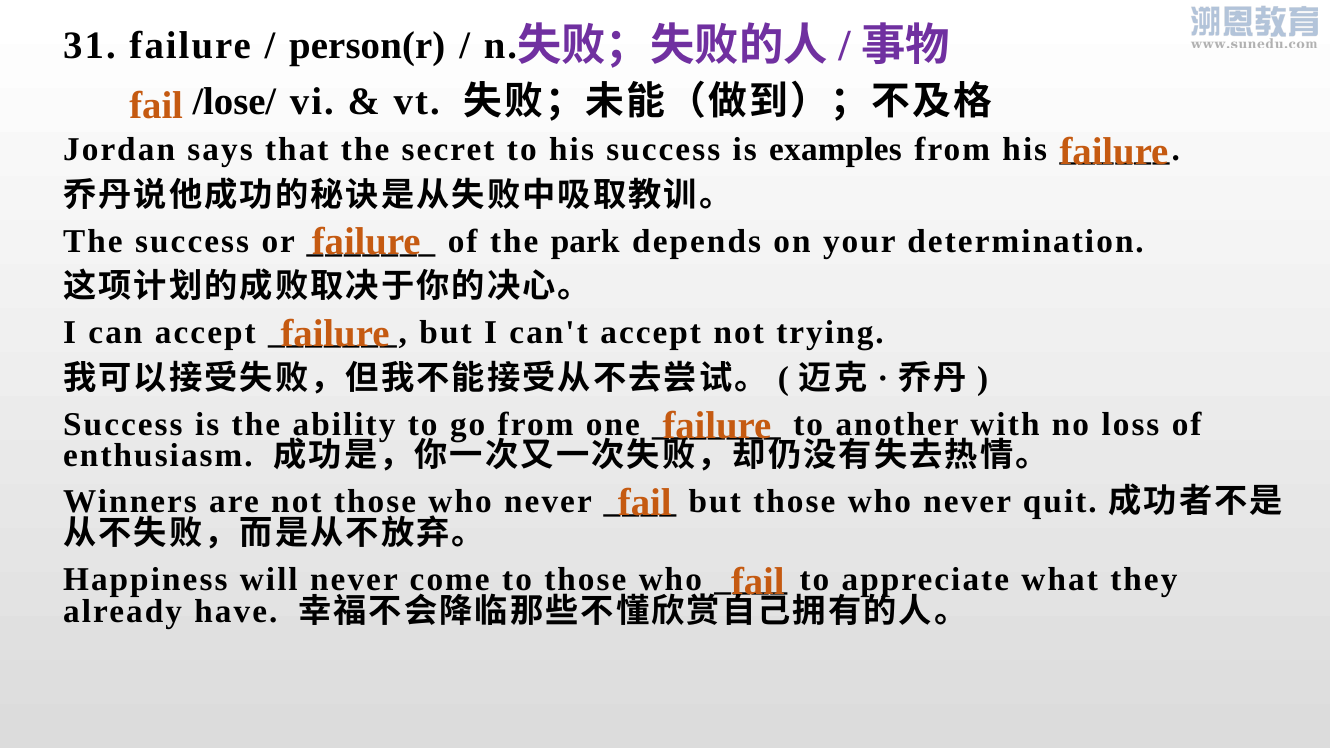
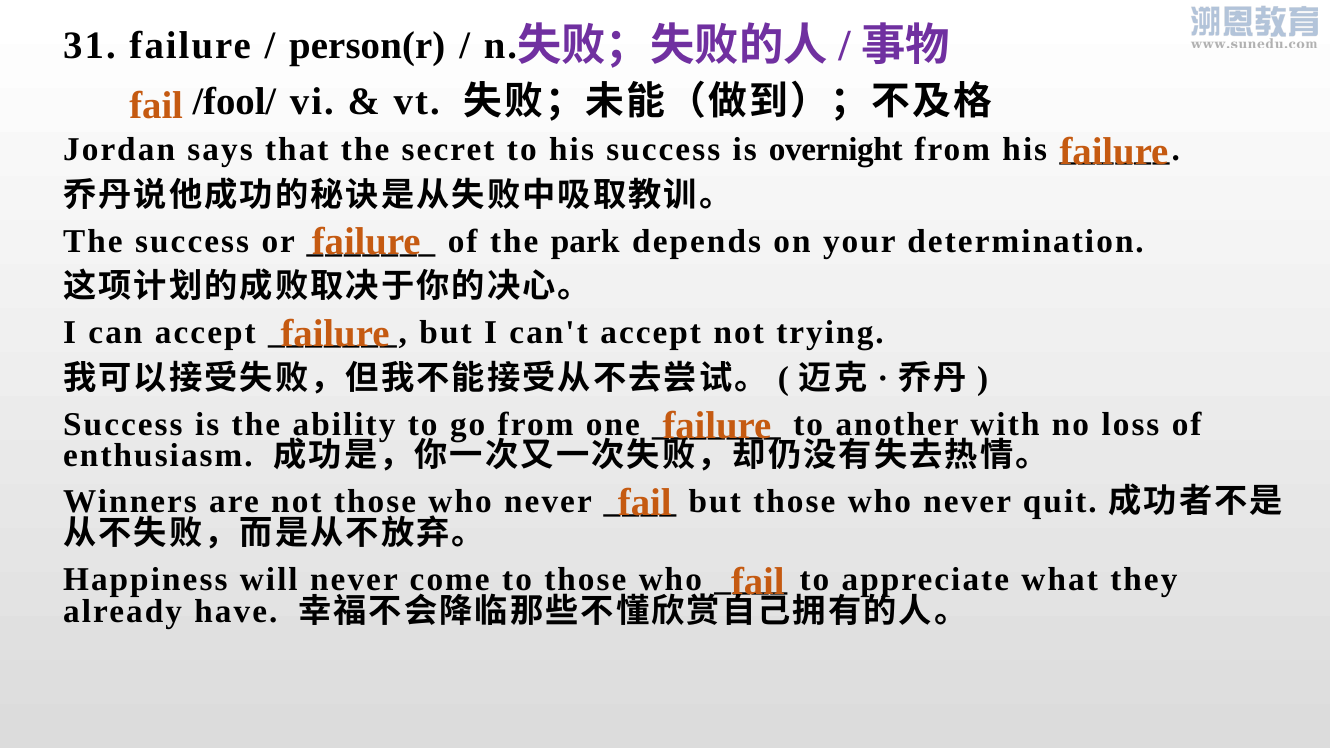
/lose/: /lose/ -> /fool/ (234, 101)
examples: examples -> overnight (836, 150)
